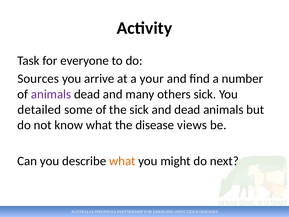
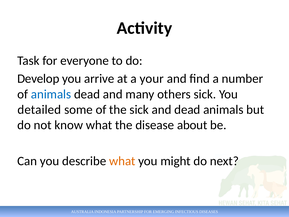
Sources: Sources -> Develop (38, 79)
animals colour: purple -> blue (51, 94)
views: views -> about (192, 125)
